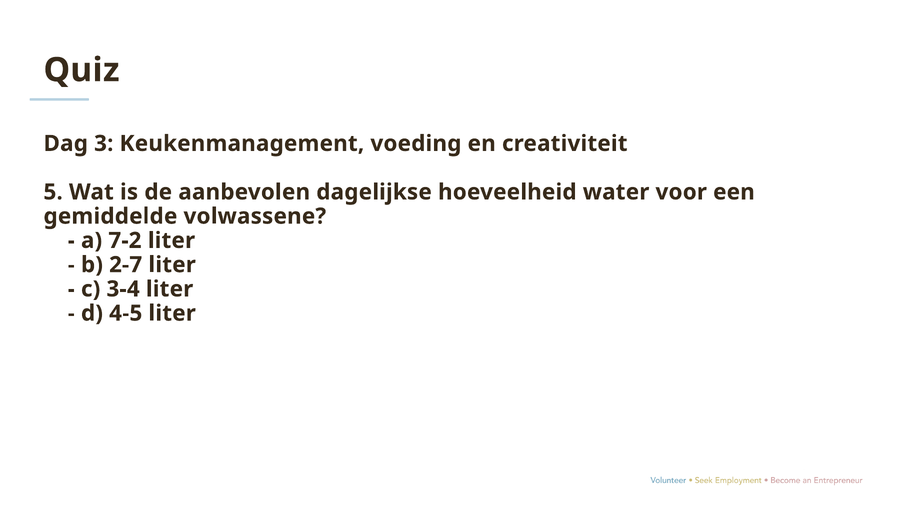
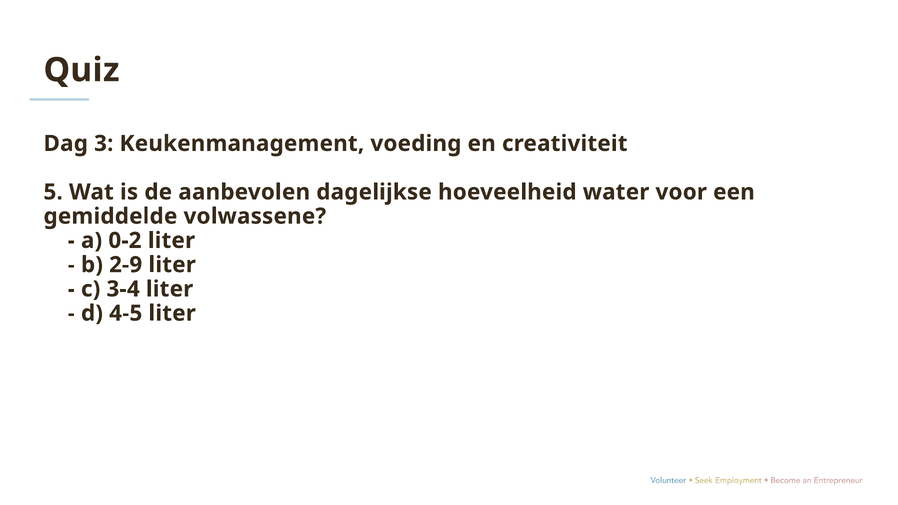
7-2: 7-2 -> 0-2 (125, 241)
2-7: 2-7 -> 2-9 (126, 265)
